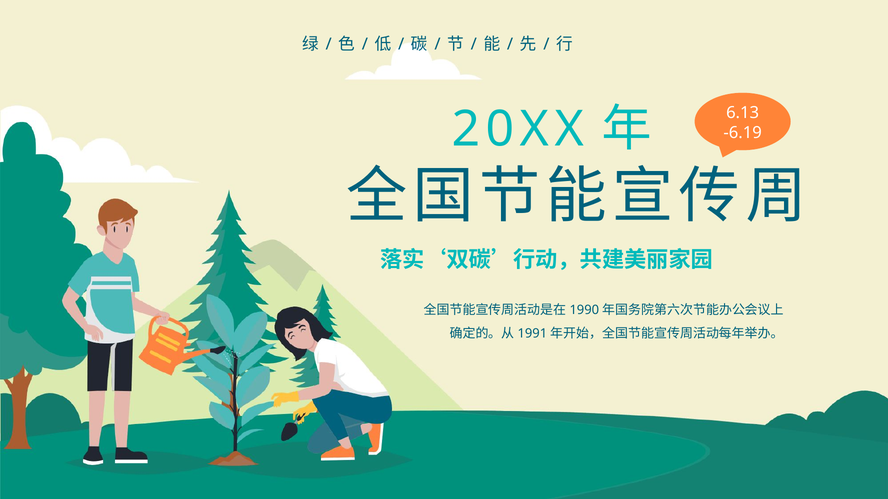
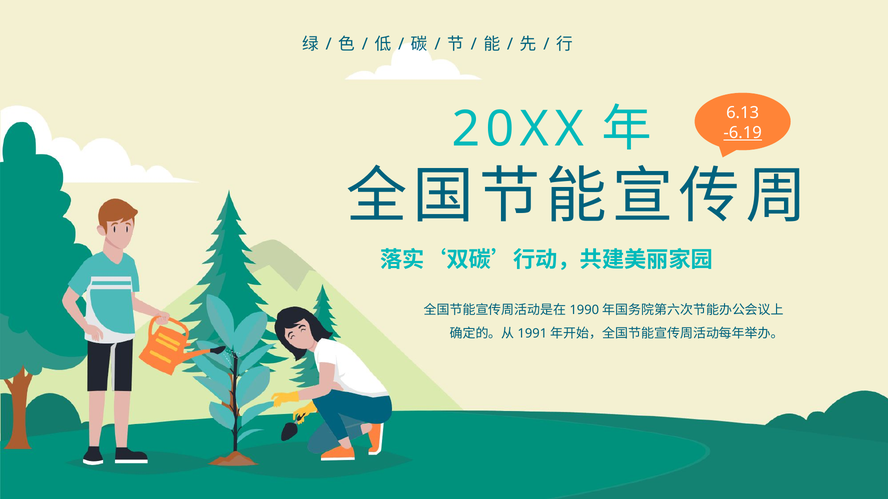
-6.19 underline: none -> present (743, 133)
